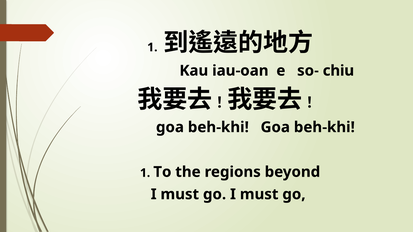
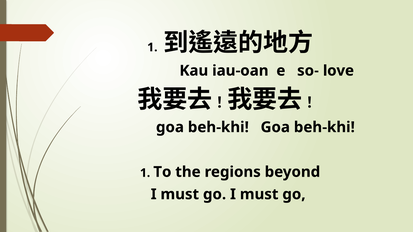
chiu: chiu -> love (338, 71)
